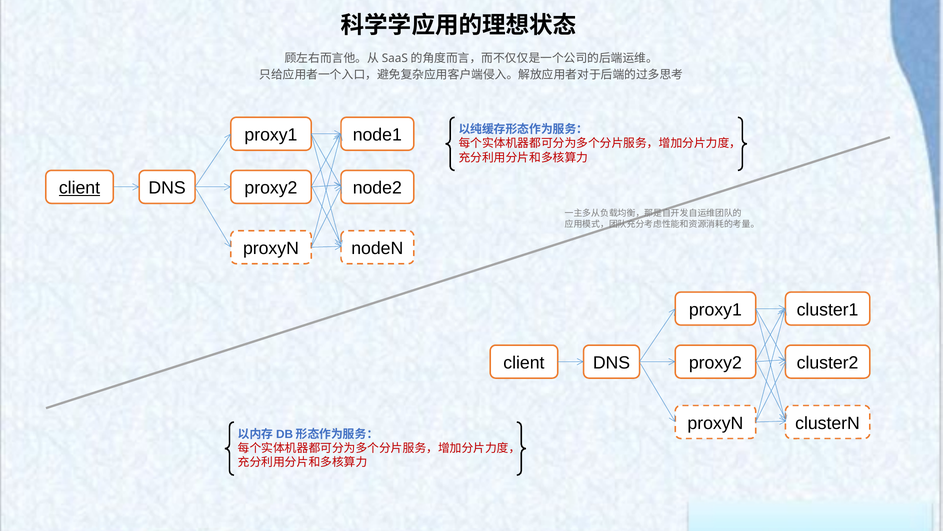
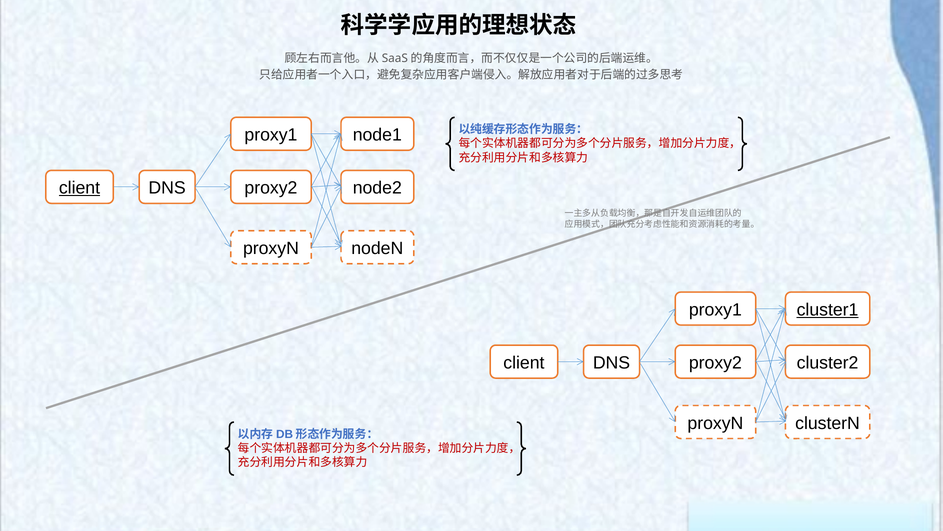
cluster1 underline: none -> present (828, 309)
